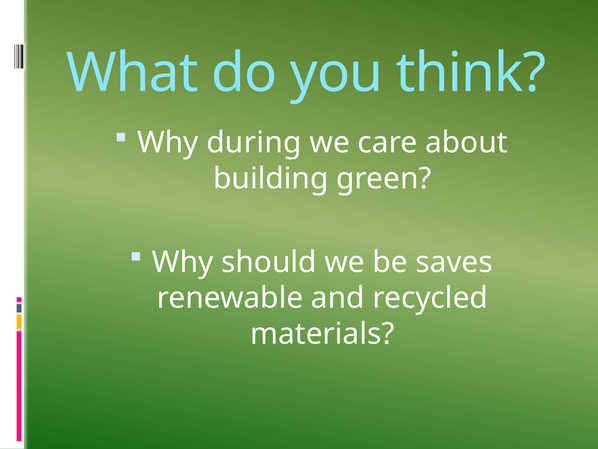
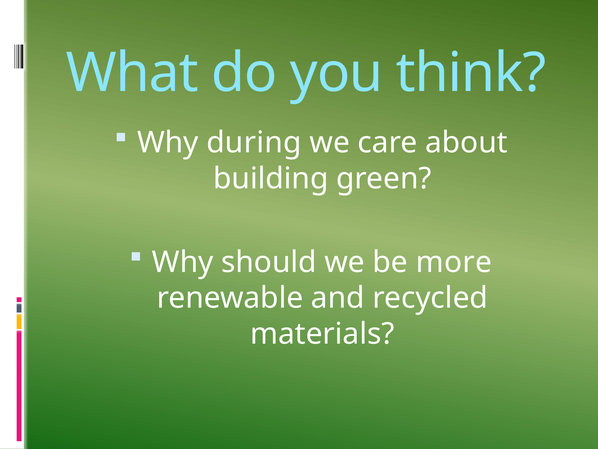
saves: saves -> more (454, 262)
